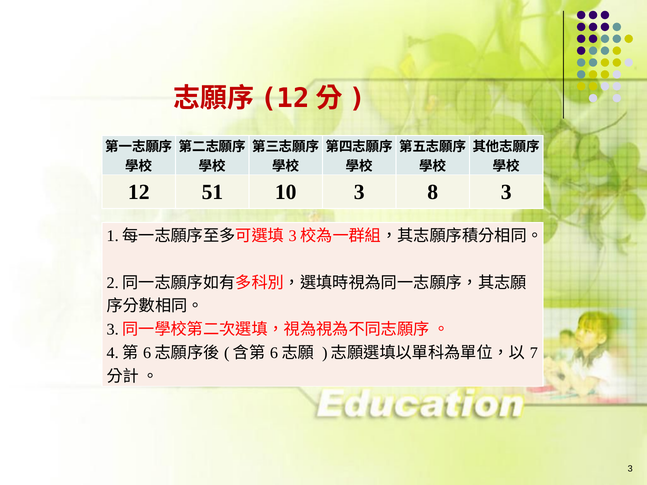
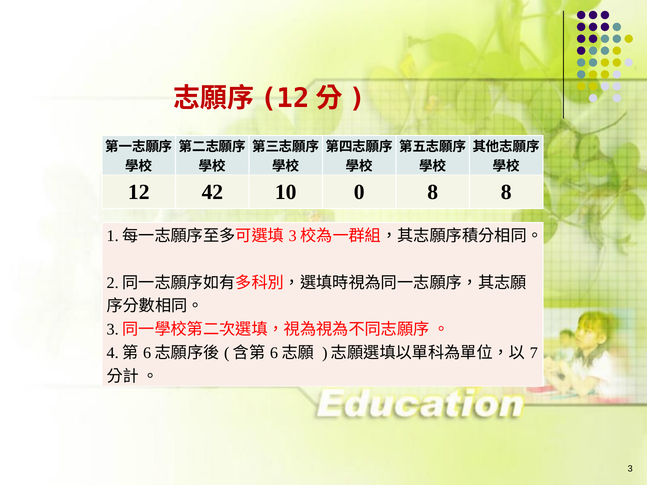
51: 51 -> 42 (212, 192)
10 3: 3 -> 0 (359, 192)
8 3: 3 -> 8 (506, 192)
